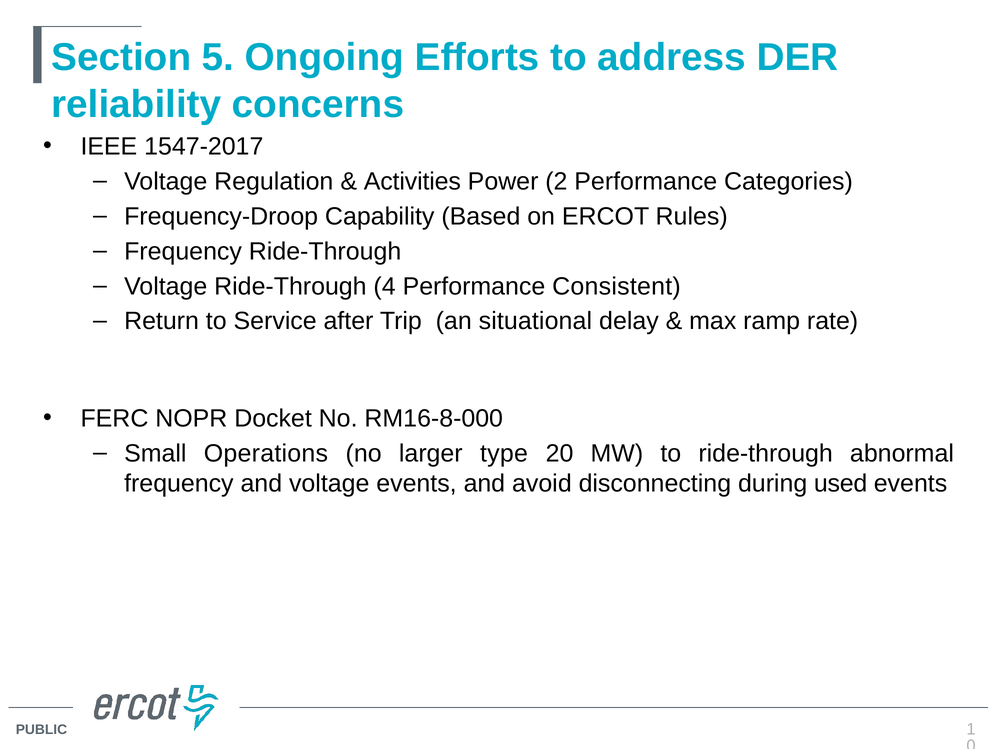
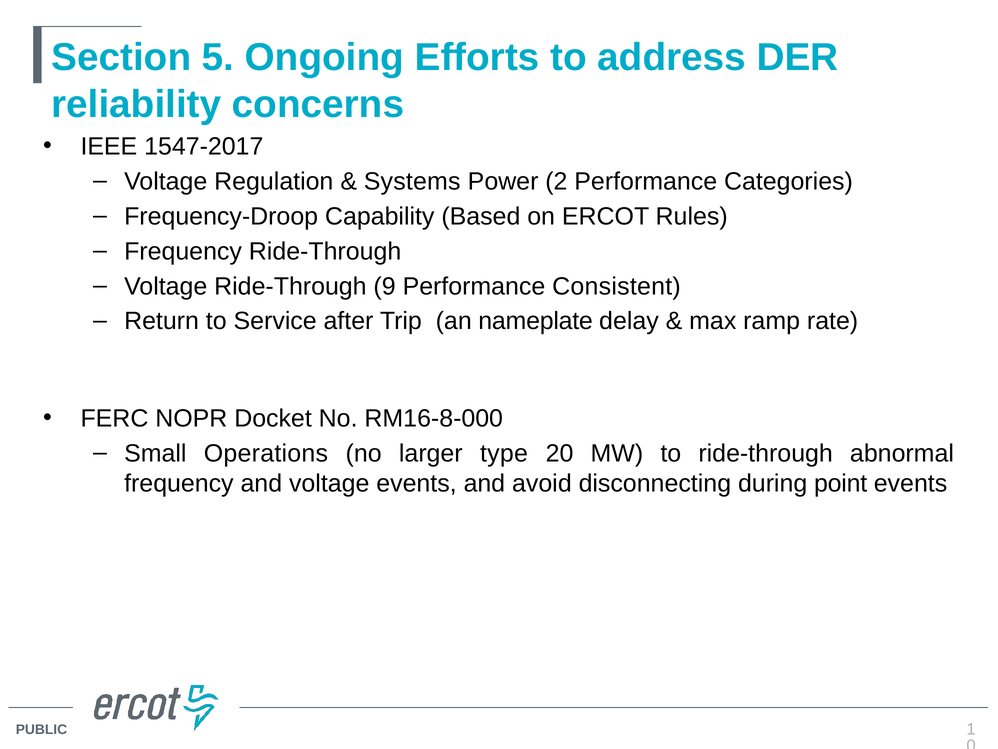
Activities: Activities -> Systems (412, 181)
4: 4 -> 9 (385, 286)
situational: situational -> nameplate (536, 321)
used: used -> point (841, 483)
